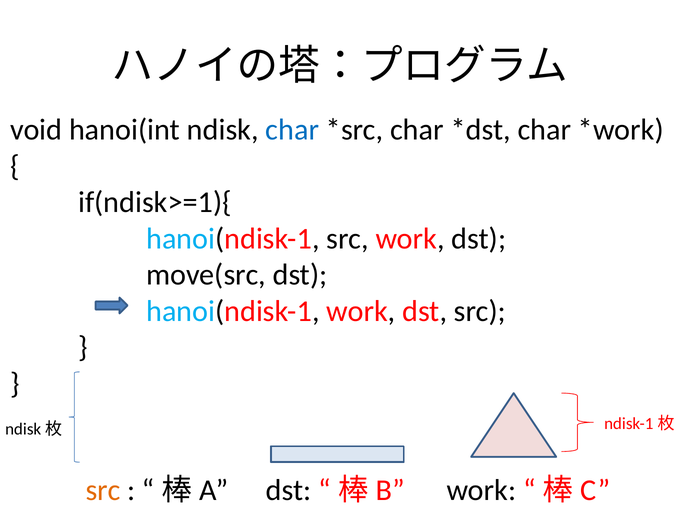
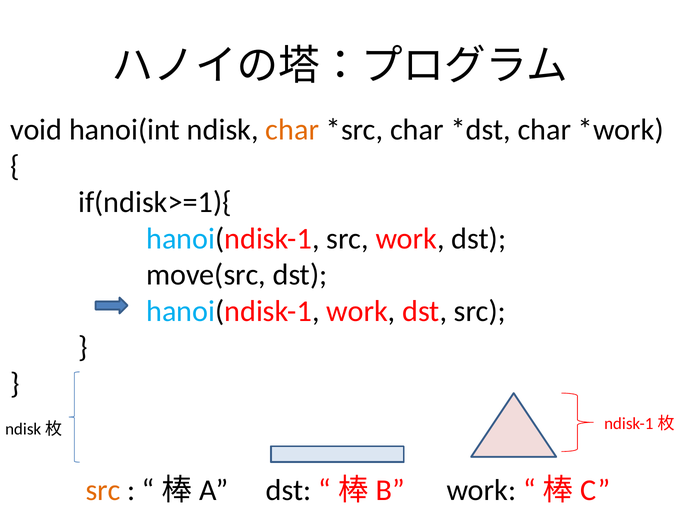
char colour: blue -> orange (292, 130)
